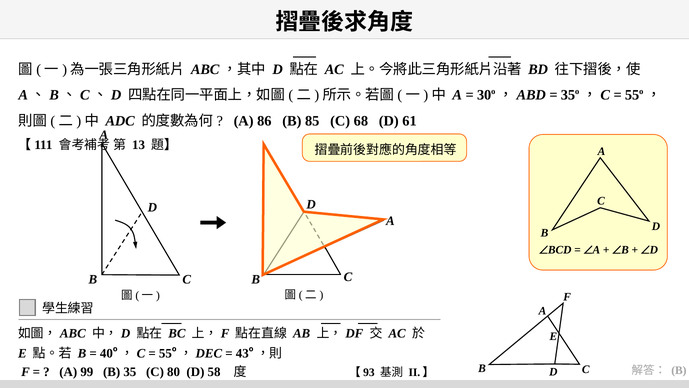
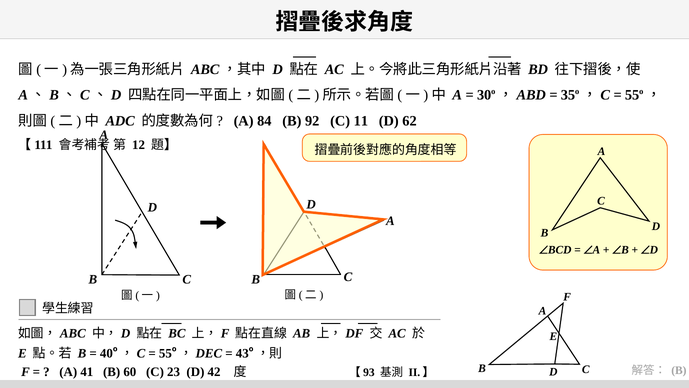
86: 86 -> 84 (264, 121)
85: 85 -> 92 (312, 121)
68: 68 -> 11 (361, 121)
61: 61 -> 62 (410, 121)
13: 13 -> 12 (139, 145)
99: 99 -> 41 (87, 372)
35: 35 -> 60 (130, 372)
80: 80 -> 23 (174, 372)
58: 58 -> 42 (214, 372)
